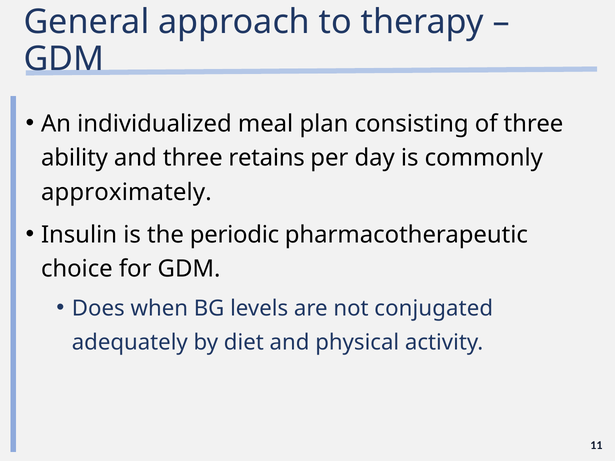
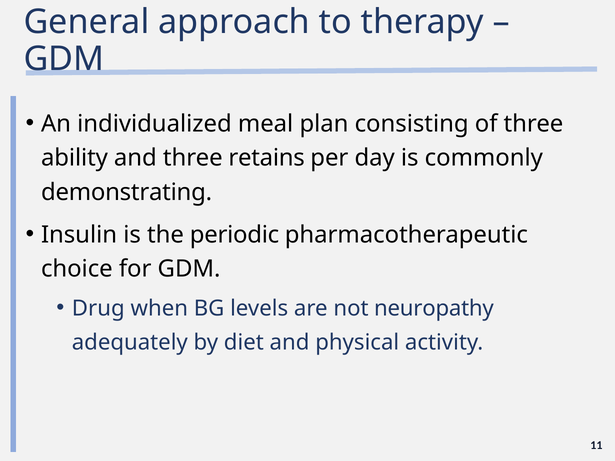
approximately: approximately -> demonstrating (127, 192)
Does: Does -> Drug (98, 308)
conjugated: conjugated -> neuropathy (434, 308)
